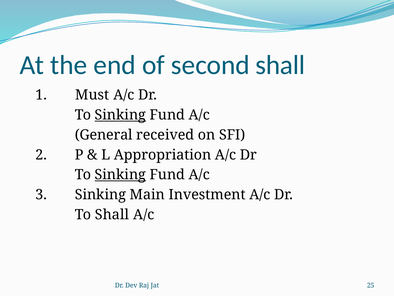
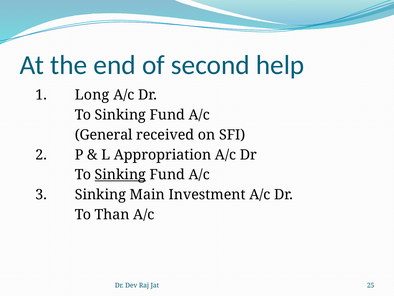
second shall: shall -> help (280, 65)
Must: Must -> Long (92, 95)
Sinking underline: present -> none (120, 115)
To Shall: Shall -> Than (112, 214)
